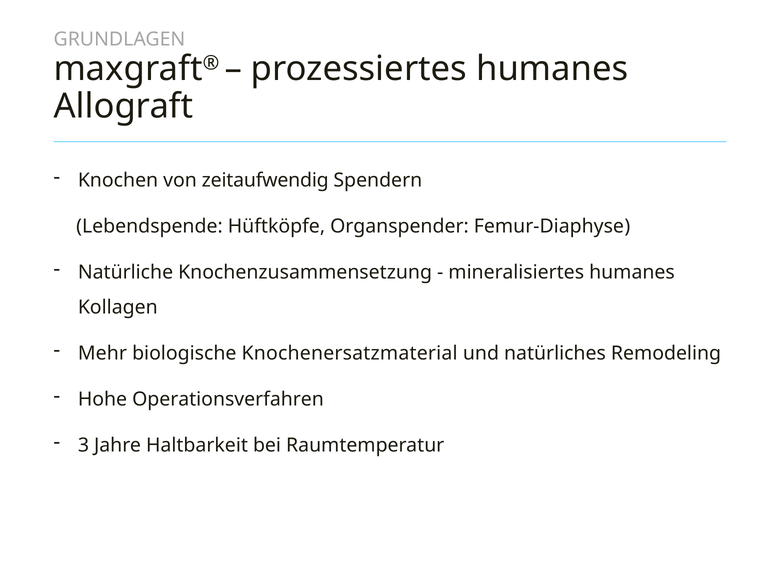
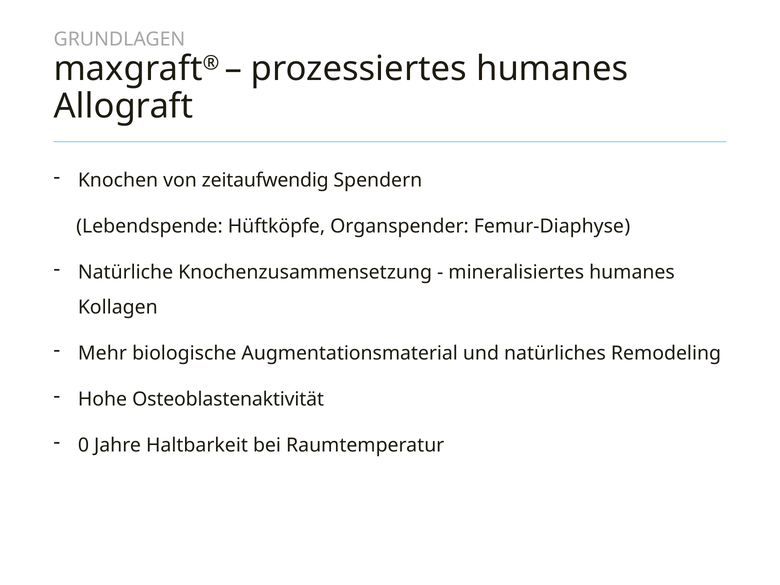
Knochenersatzmaterial: Knochenersatzmaterial -> Augmentationsmaterial (350, 353)
Operationsverfahren: Operationsverfahren -> Osteoblastenaktivität (228, 399)
3: 3 -> 0 (83, 445)
